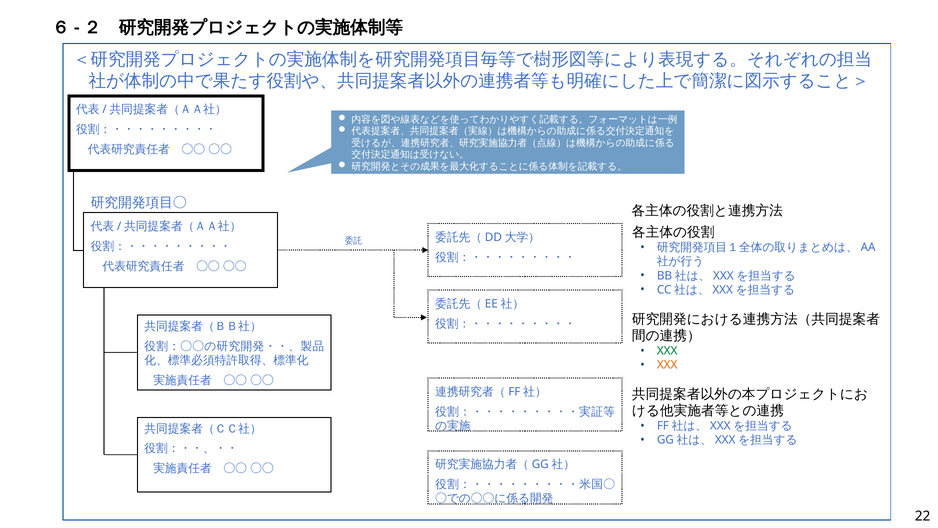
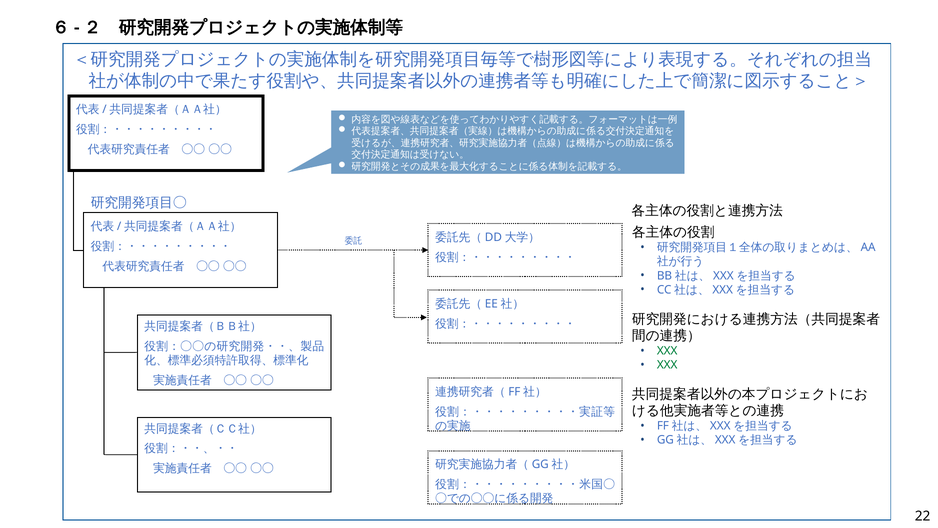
XXX colour: orange -> green (667, 365)
